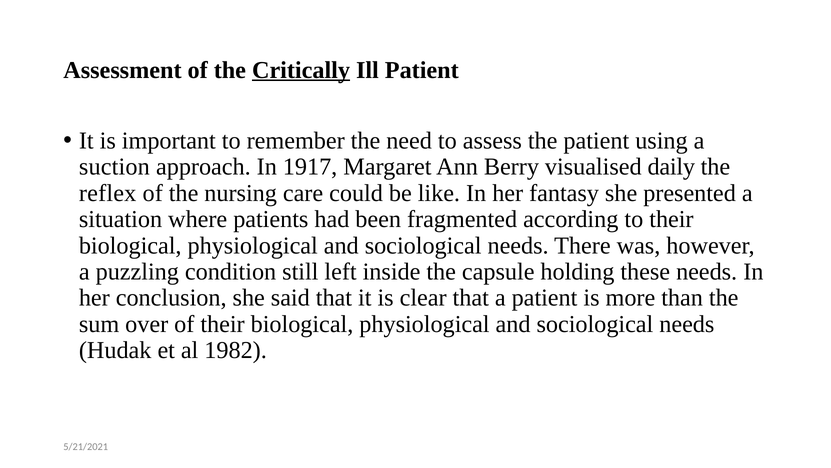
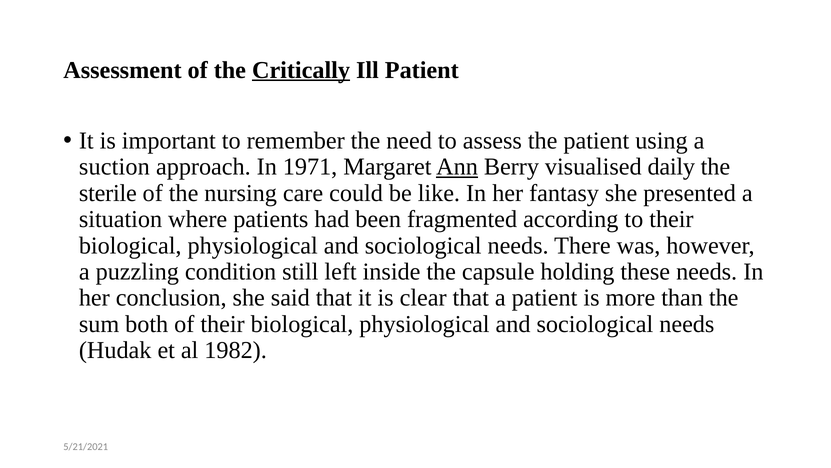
1917: 1917 -> 1971 (310, 167)
Ann underline: none -> present (457, 167)
reflex: reflex -> sterile (108, 193)
over: over -> both (147, 324)
